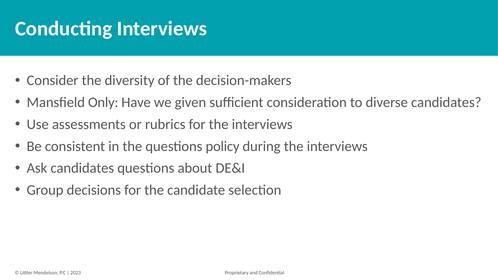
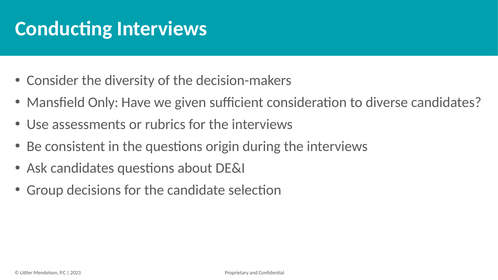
policy: policy -> origin (223, 146)
